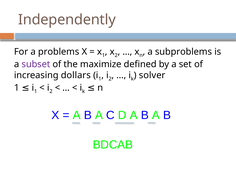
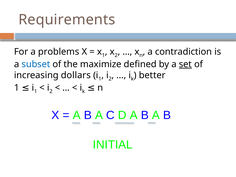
Independently: Independently -> Requirements (67, 20)
subproblems: subproblems -> contradiction (184, 52)
subset colour: purple -> blue (36, 64)
set underline: none -> present (185, 64)
solver: solver -> better (152, 75)
BDCAB: BDCAB -> INITIAL (113, 145)
